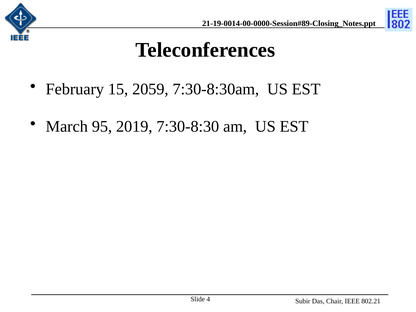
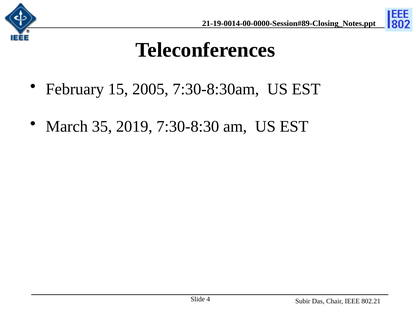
2059: 2059 -> 2005 (150, 89)
95: 95 -> 35 (102, 126)
